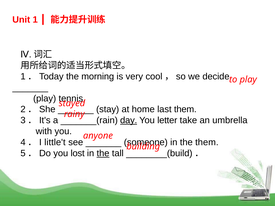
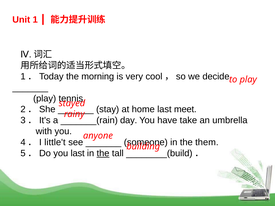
last them: them -> meet (185, 110)
day underline: present -> none (129, 121)
letter: letter -> have (167, 121)
you lost: lost -> last (78, 154)
